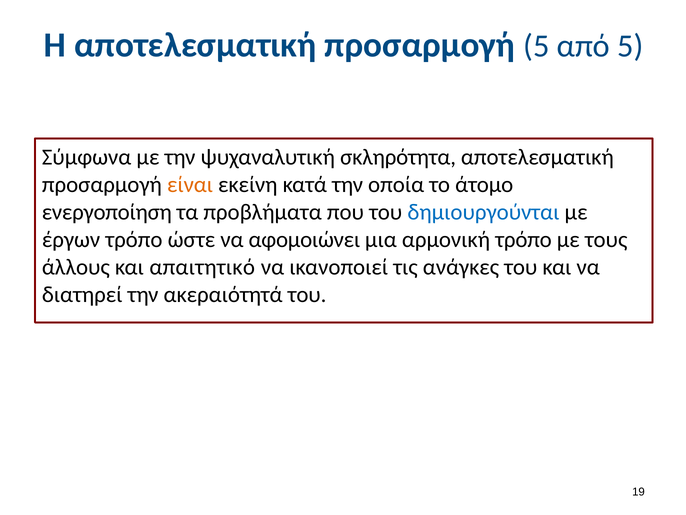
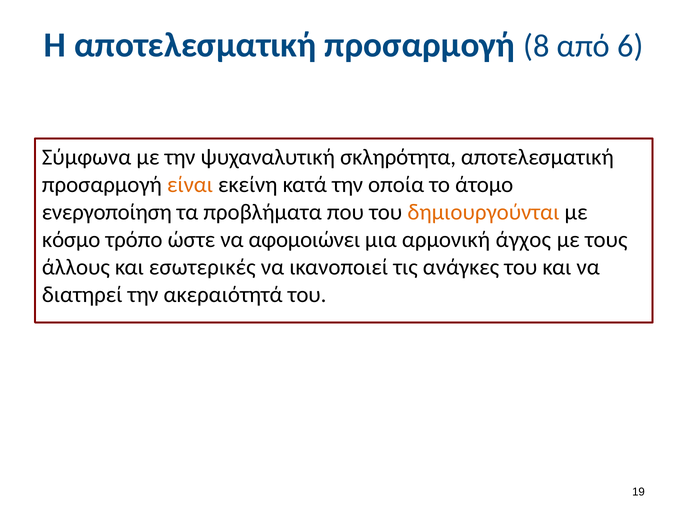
προσαρμογή 5: 5 -> 8 (536, 46)
από 5: 5 -> 6 (630, 46)
δημιουργούνται colour: blue -> orange (483, 212)
έργων: έργων -> κόσμο (71, 239)
αρμονική τρόπο: τρόπο -> άγχος (523, 239)
απαιτητικό: απαιτητικό -> εσωτερικές (202, 267)
